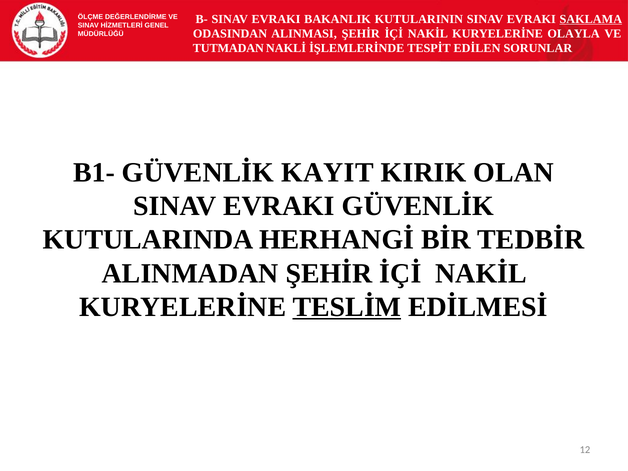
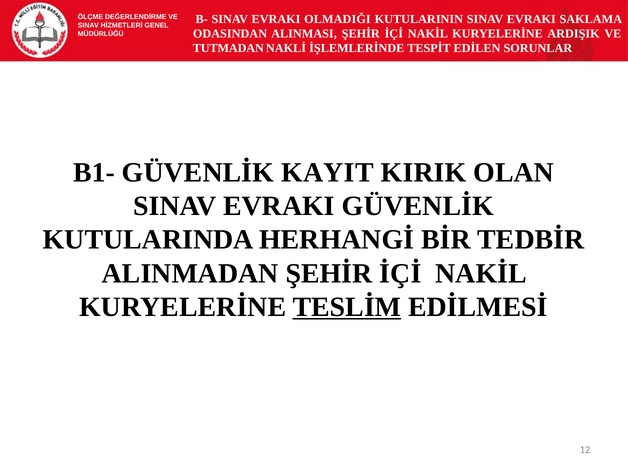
BAKANLIK: BAKANLIK -> OLMADIĞI (337, 19)
SAKLAMA underline: present -> none (591, 19)
OLAYLA: OLAYLA -> ARDIŞIK (574, 34)
